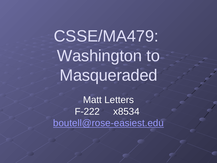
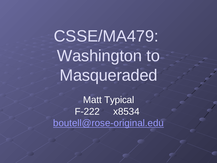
Letters: Letters -> Typical (119, 100)
boutell@rose-easiest.edu: boutell@rose-easiest.edu -> boutell@rose-original.edu (108, 123)
